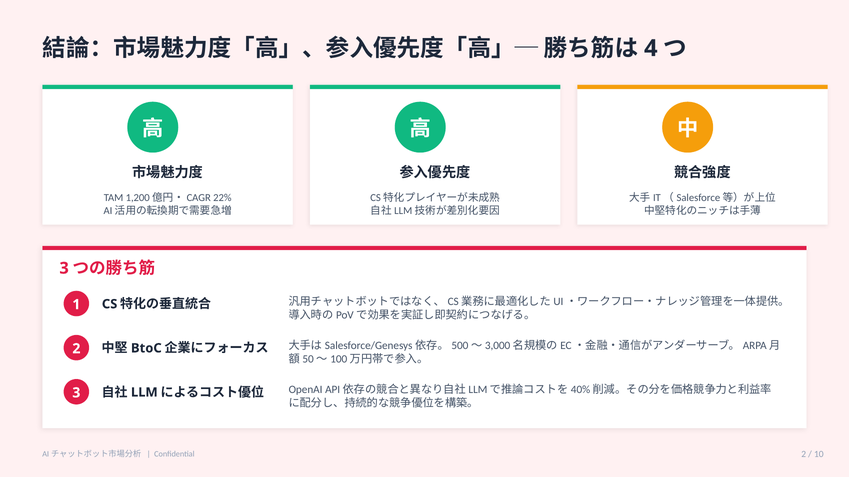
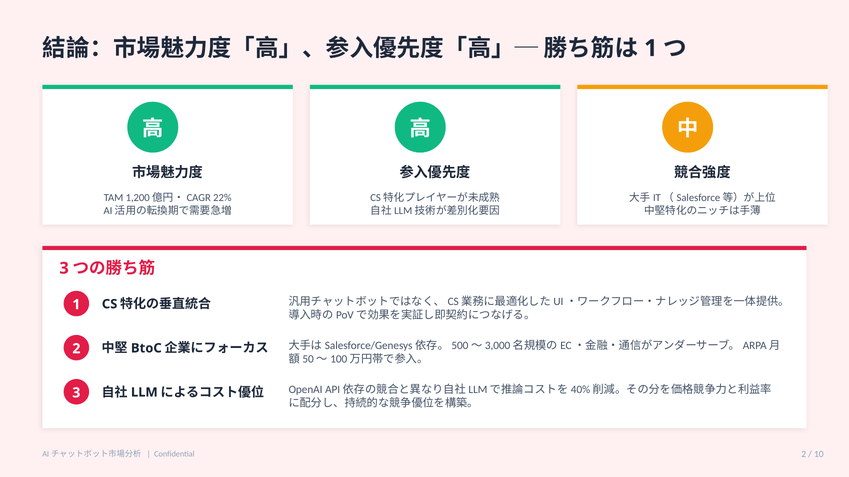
4: 4 -> 1 (651, 48)
